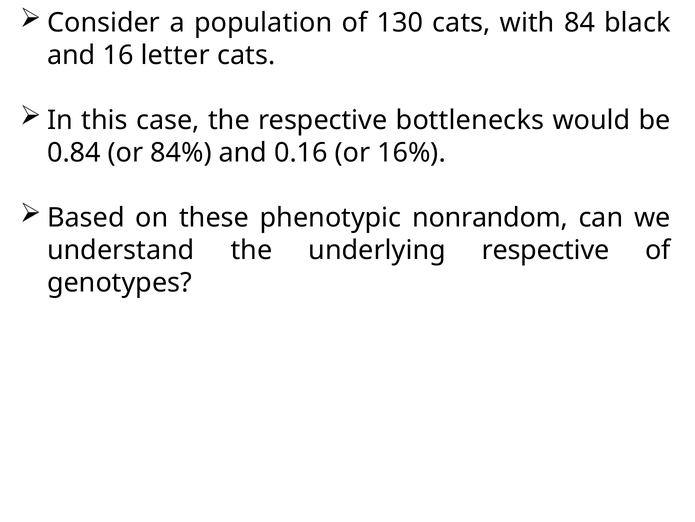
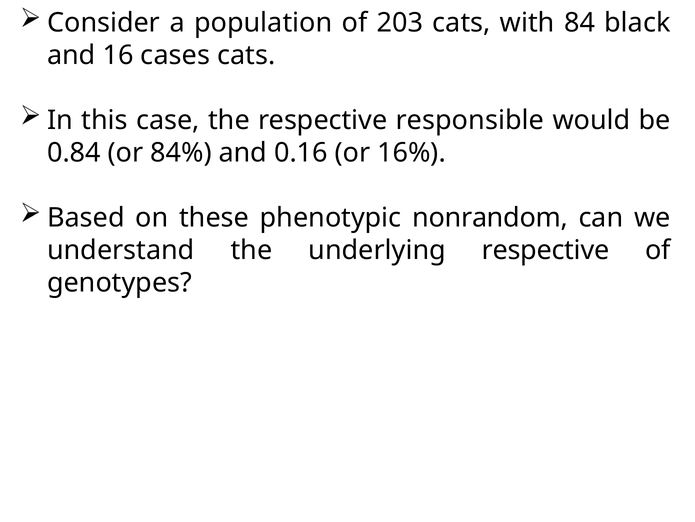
130: 130 -> 203 (400, 23)
letter: letter -> cases (175, 55)
bottlenecks: bottlenecks -> responsible (470, 120)
